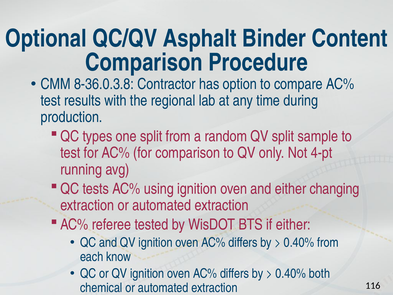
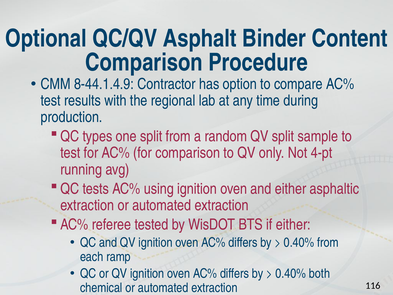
8-36.0.3.8: 8-36.0.3.8 -> 8-44.1.4.9 (104, 84)
changing: changing -> asphaltic (334, 189)
know: know -> ramp (118, 256)
